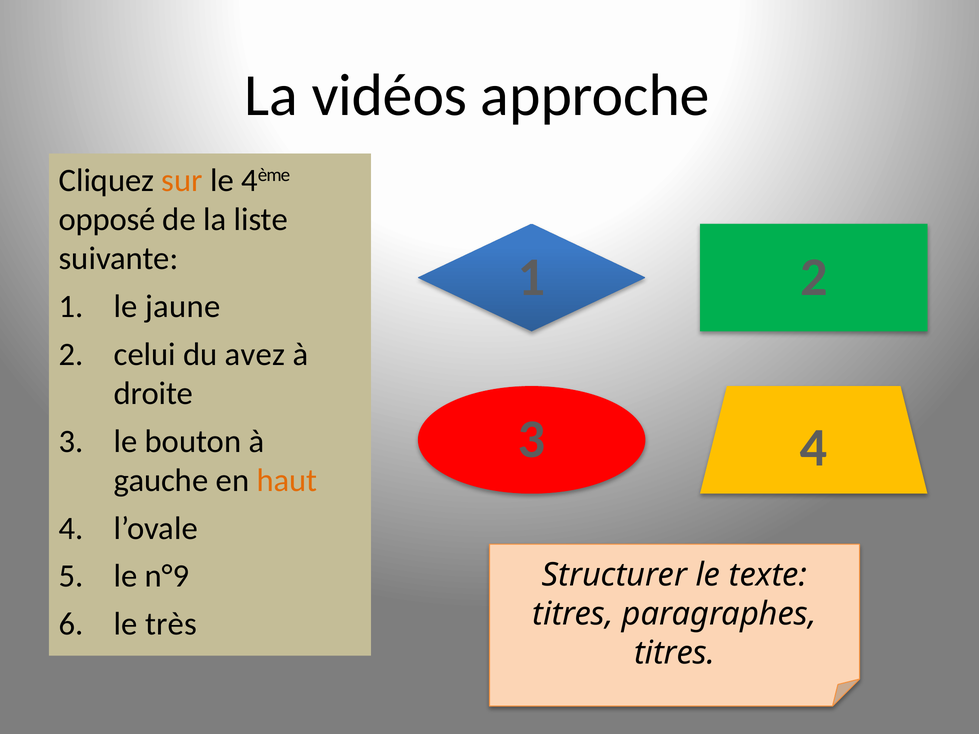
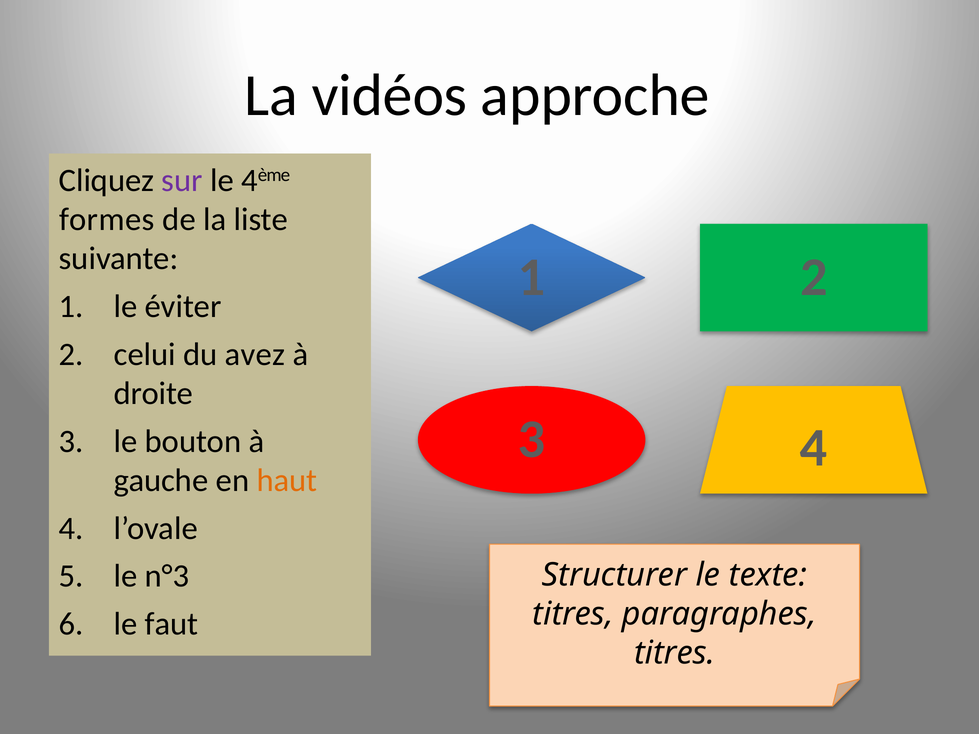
sur colour: orange -> purple (182, 180)
opposé: opposé -> formes (107, 220)
jaune: jaune -> éviter (183, 307)
n°9: n°9 -> n°3 (167, 576)
très: très -> faut (171, 624)
